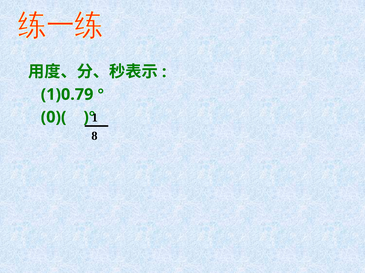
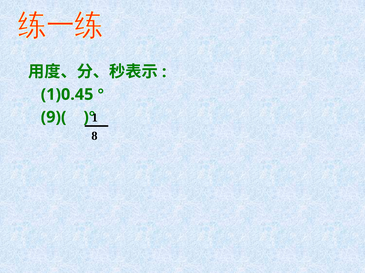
1)0.79: 1)0.79 -> 1)0.45 (67, 95)
0)(: 0)( -> 9)( (54, 117)
